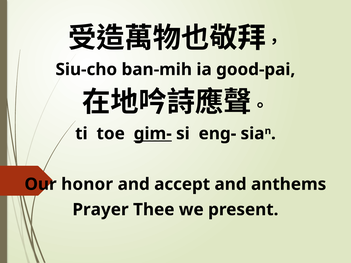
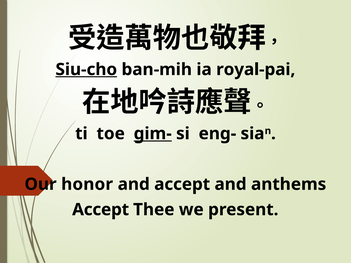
Siu-cho underline: none -> present (86, 70)
good-pai: good-pai -> royal-pai (256, 70)
Prayer: Prayer -> Accept (101, 210)
